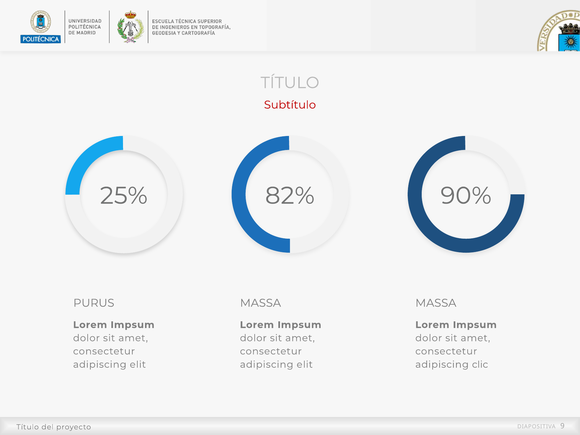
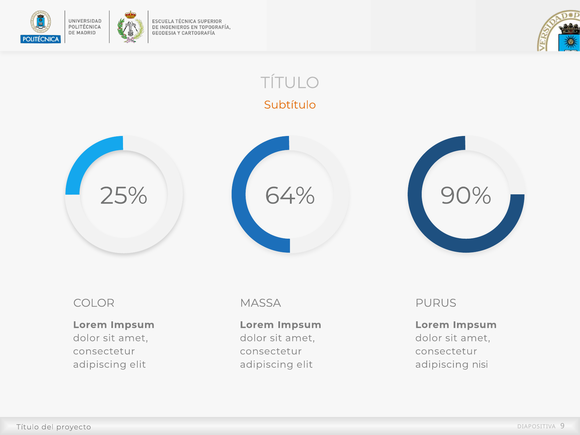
Subtítulo colour: red -> orange (290, 105)
82%: 82% -> 64% (290, 196)
PURUS: PURUS -> COLOR (94, 303)
MASSA: MASSA -> PURUS (436, 303)
clic: clic -> nisi (480, 364)
